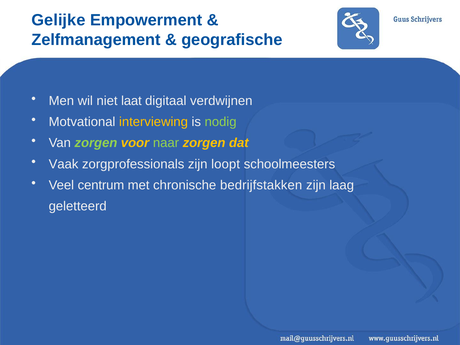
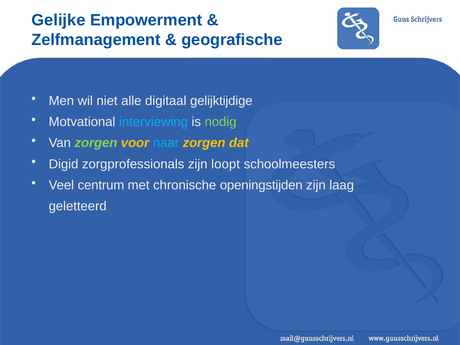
laat: laat -> alle (131, 101)
verdwijnen: verdwijnen -> gelijktijdige (221, 101)
interviewing colour: yellow -> light blue (153, 122)
naar colour: light green -> light blue (166, 143)
Vaak: Vaak -> Digid (64, 164)
bedrijfstakken: bedrijfstakken -> openingstijden (261, 185)
